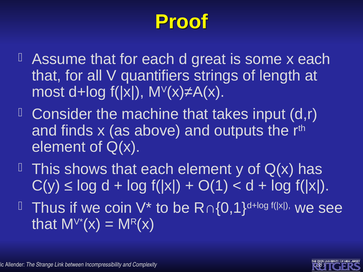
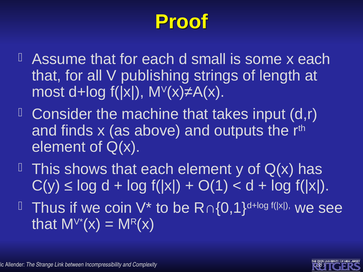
great: great -> small (209, 59)
quantifiers: quantifiers -> publishing (155, 76)
